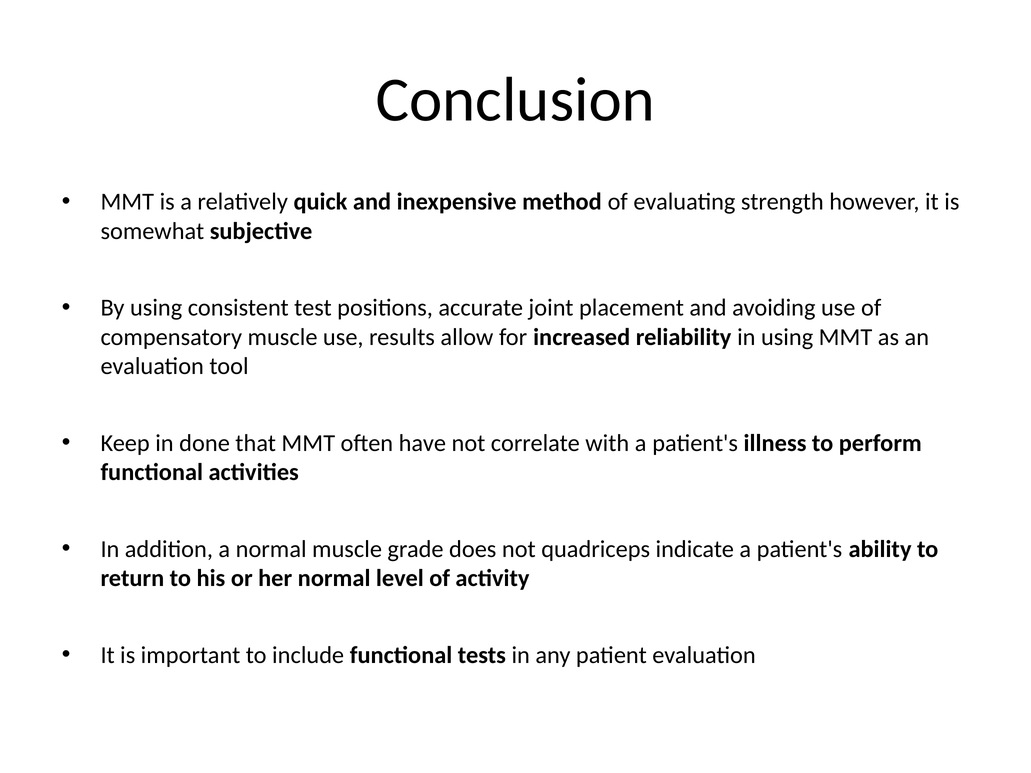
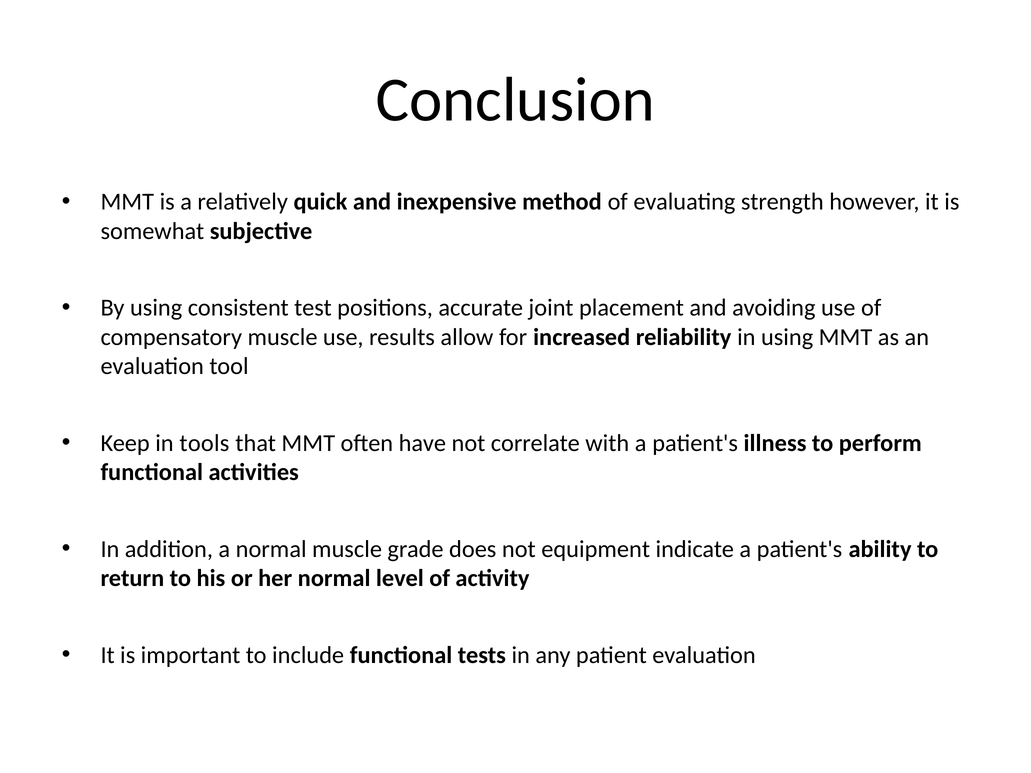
done: done -> tools (204, 443)
quadriceps: quadriceps -> equipment (596, 549)
